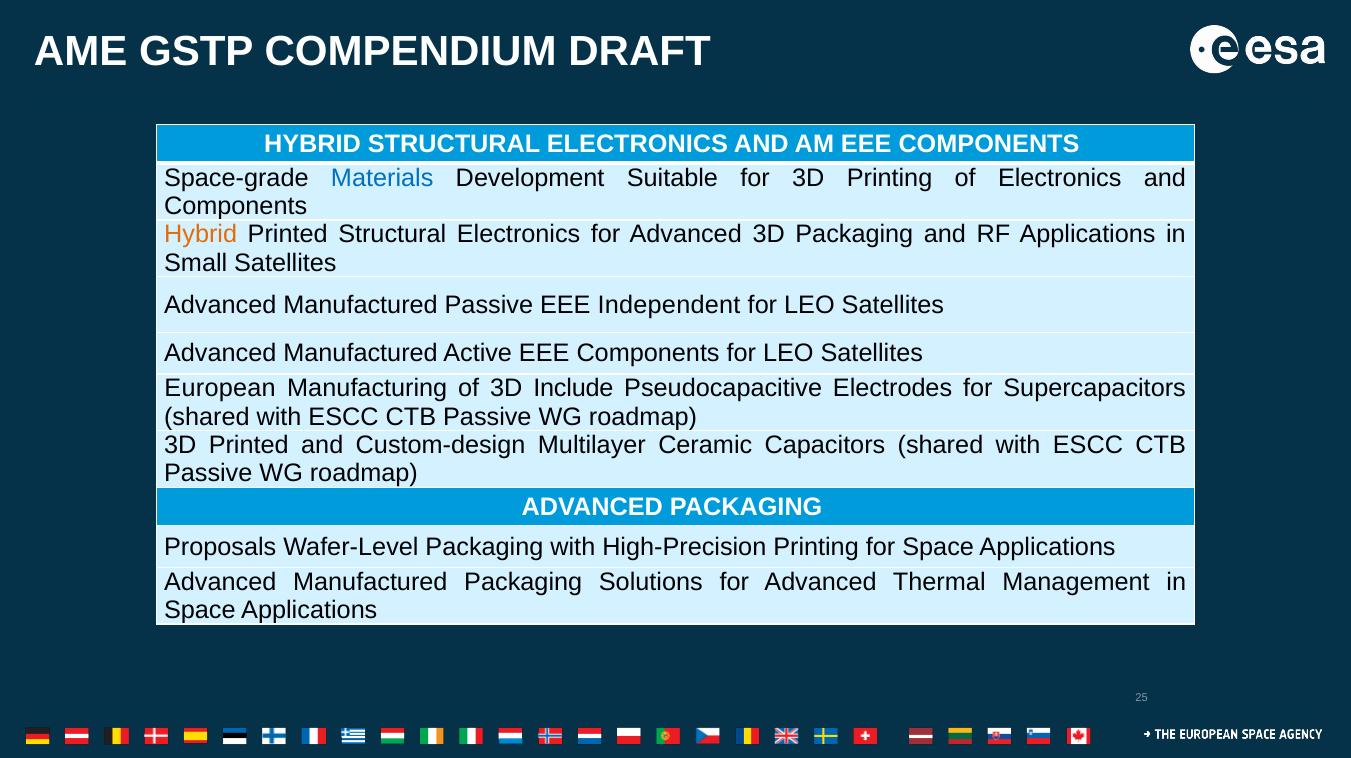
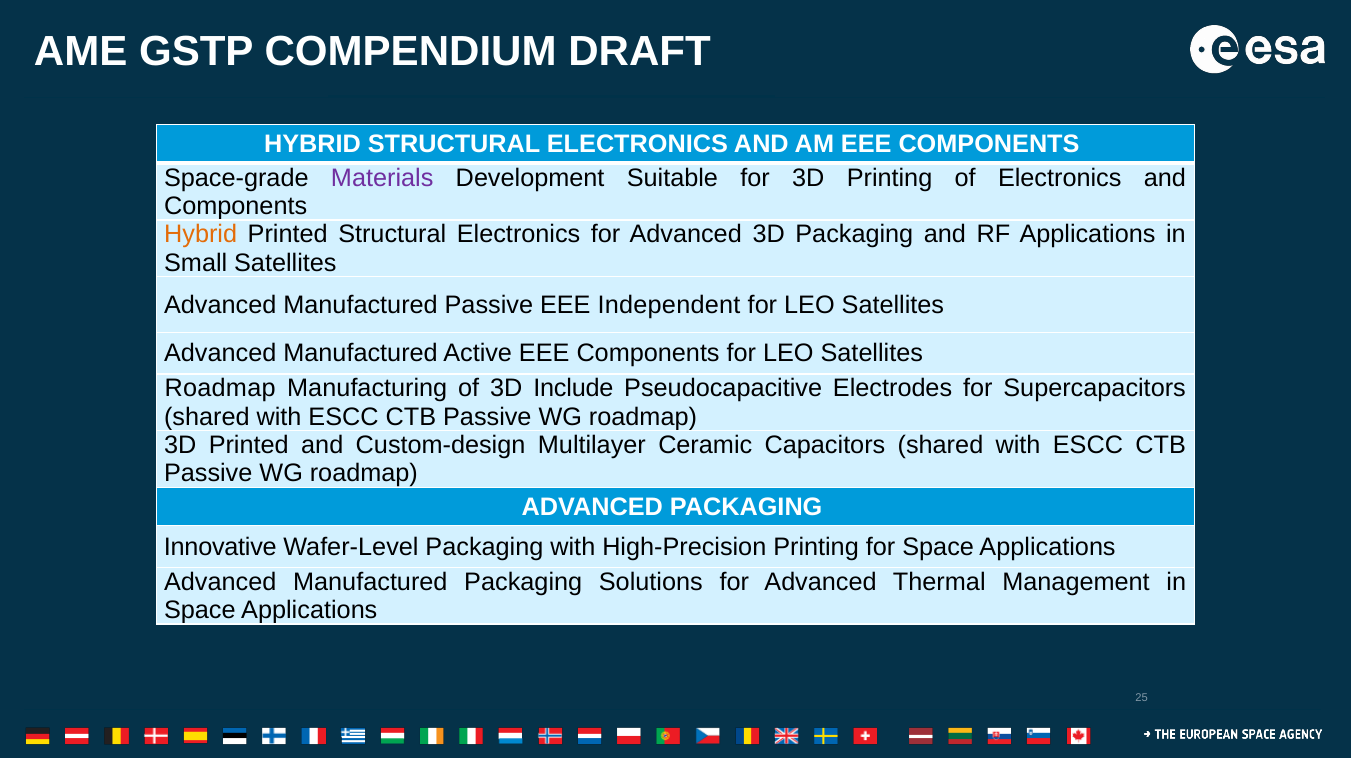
Materials colour: blue -> purple (382, 178)
European: European -> Roadmap (220, 388)
Proposals: Proposals -> Innovative (220, 547)
